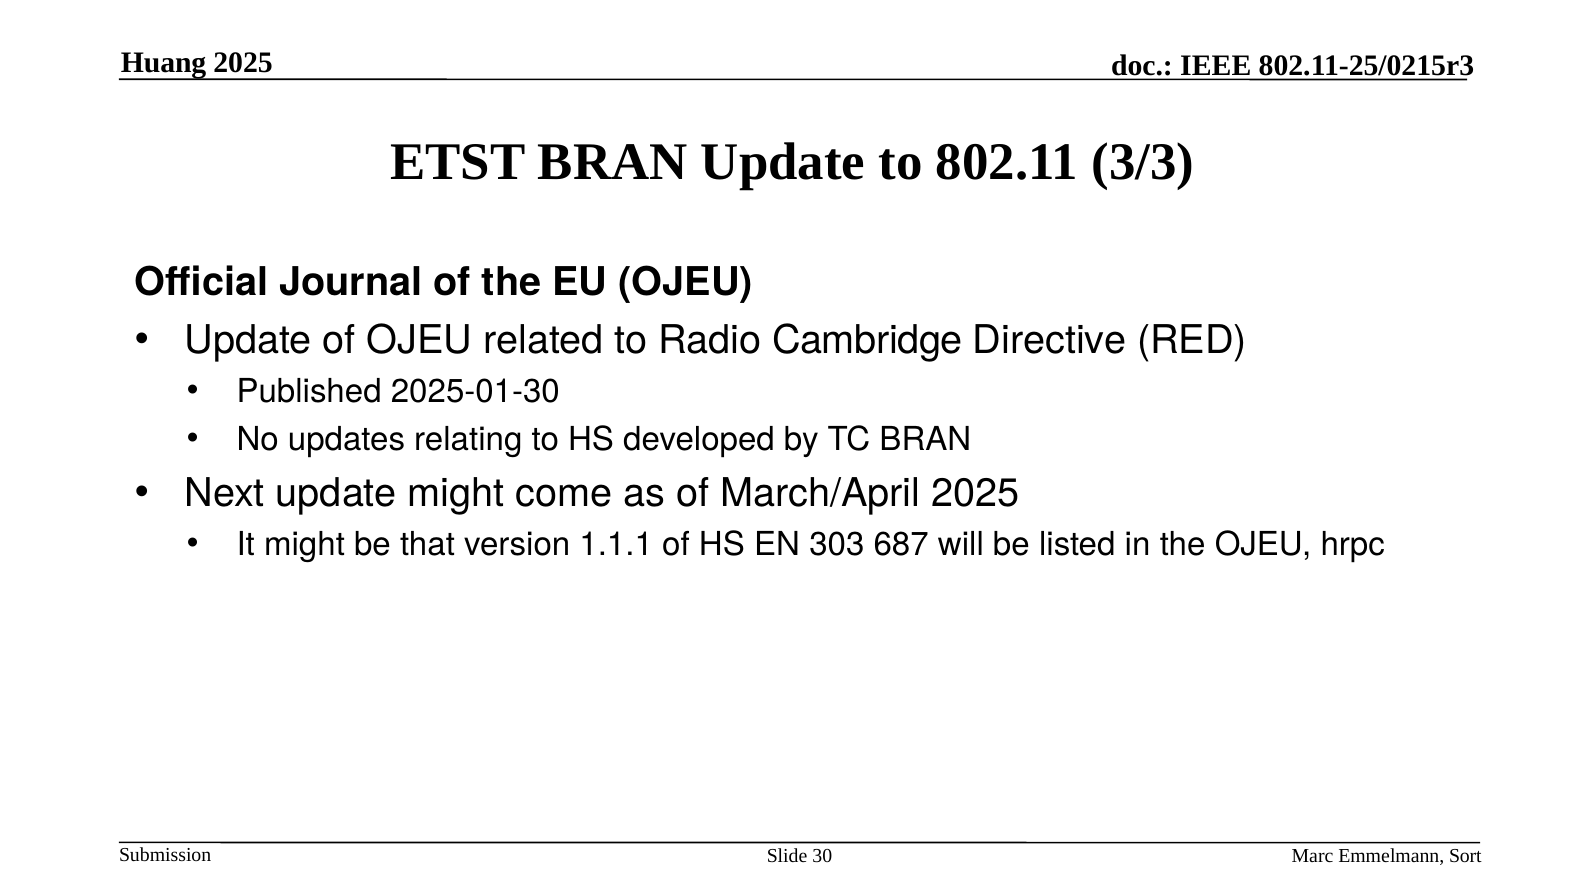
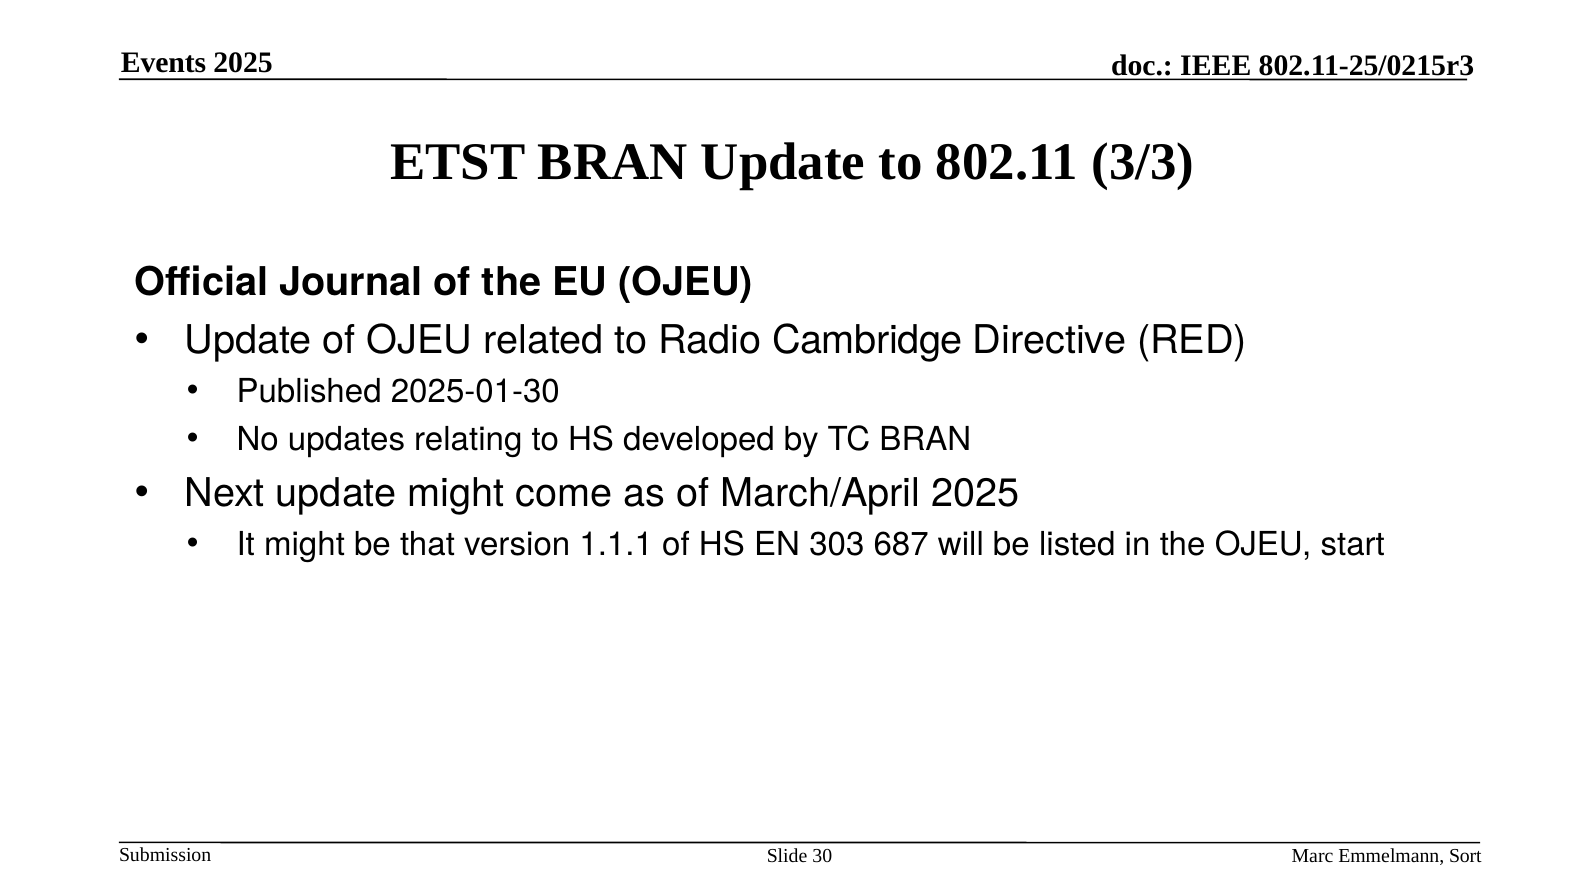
Huang: Huang -> Events (164, 63)
hrpc: hrpc -> start (1353, 545)
